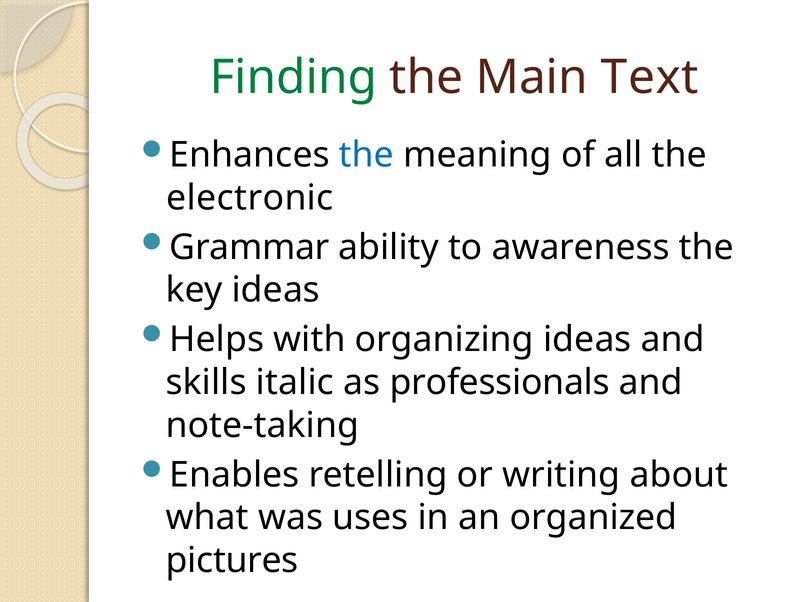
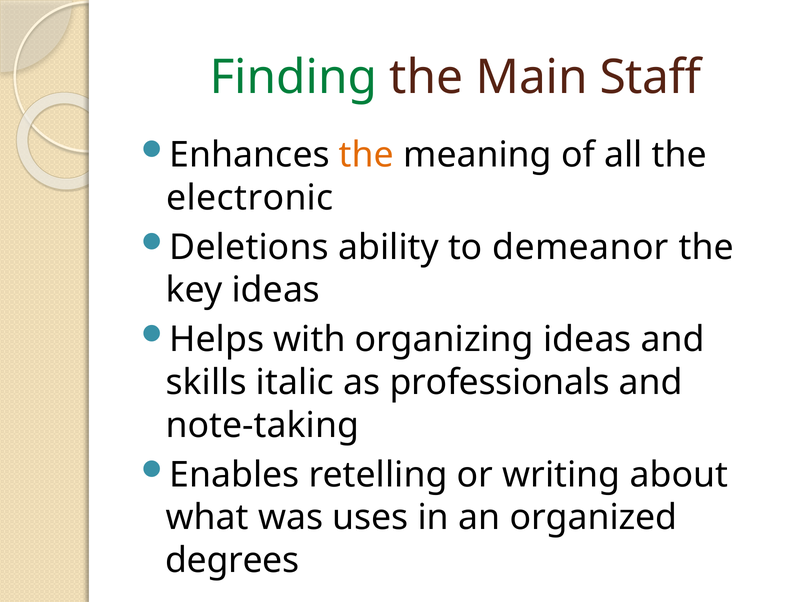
Text: Text -> Staff (650, 78)
the colour: blue -> orange (366, 155)
Grammar: Grammar -> Deletions (249, 247)
awareness: awareness -> demeanor (581, 247)
pictures: pictures -> degrees (232, 560)
